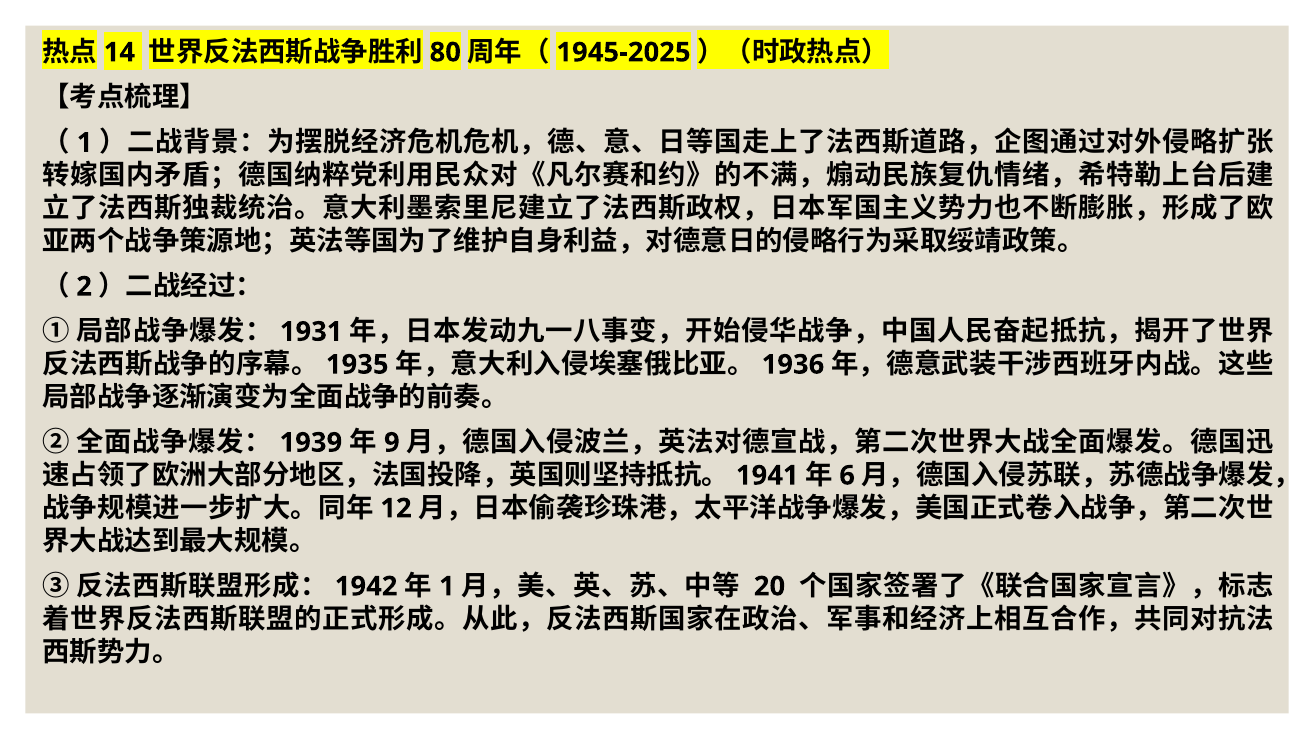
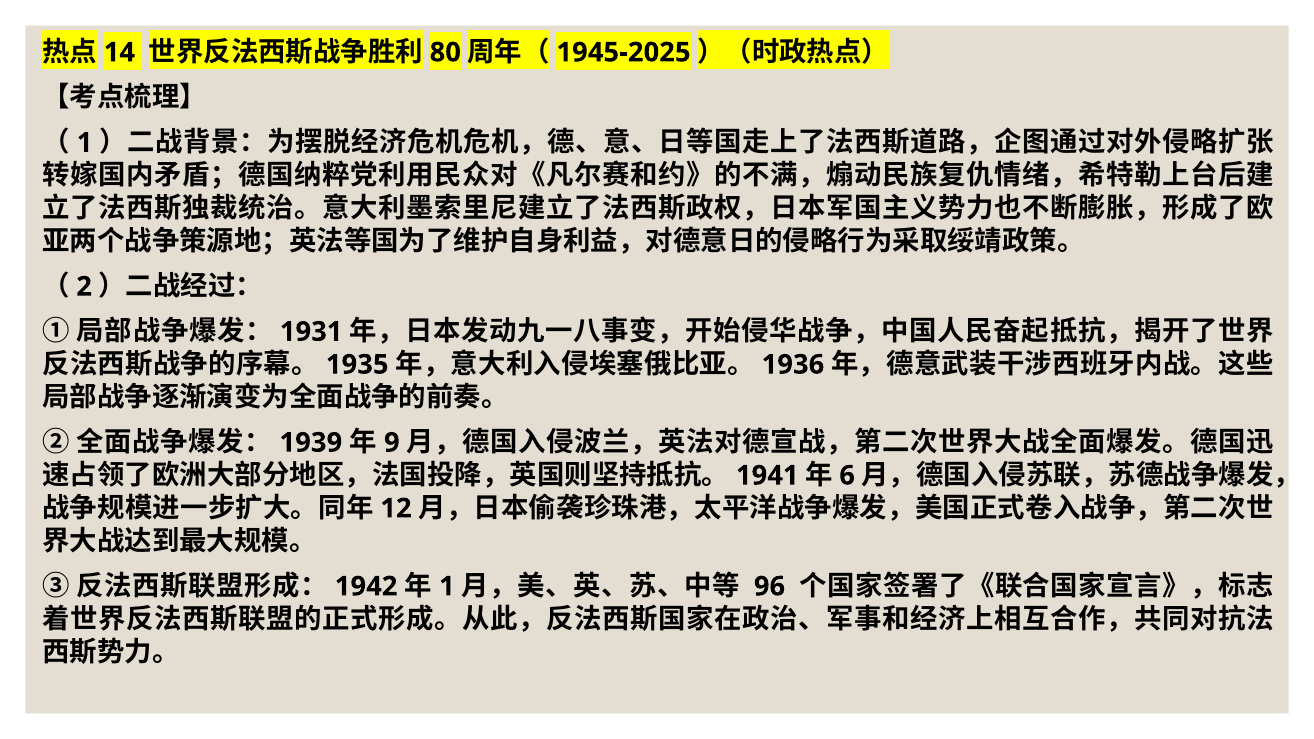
20: 20 -> 96 (770, 586)
